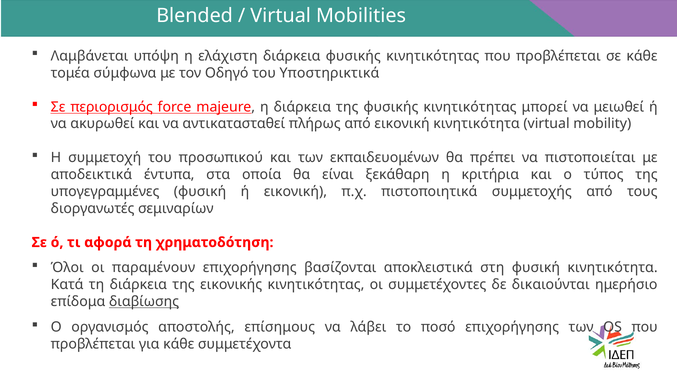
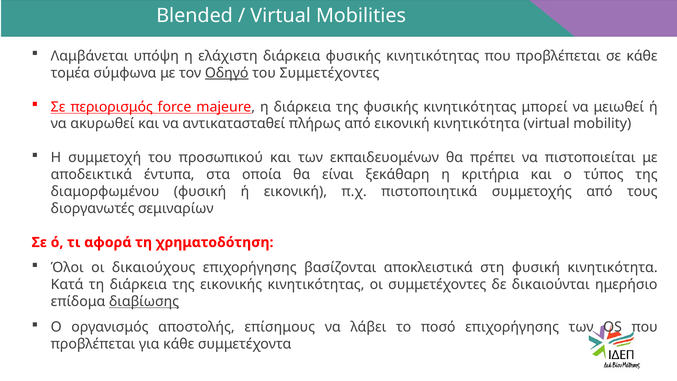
Οδηγό underline: none -> present (227, 73)
του Υποστηρικτικά: Υποστηρικτικά -> Συμμετέχοντες (329, 73)
υπογεγραμμένες: υπογεγραμμένες -> διαμορφωμένου (105, 191)
παραμένουν: παραμένουν -> δικαιούχους (154, 268)
